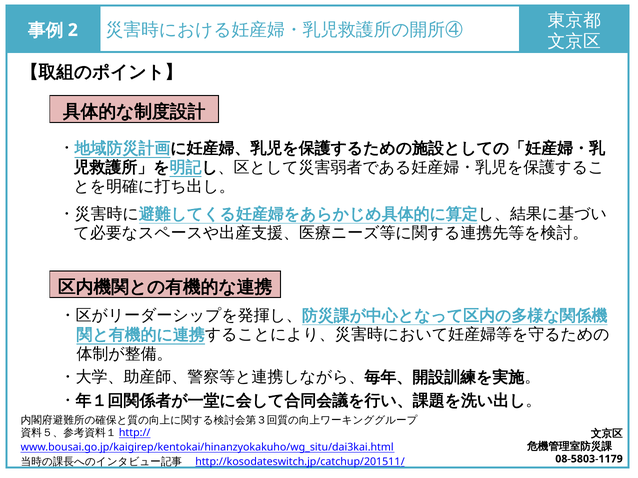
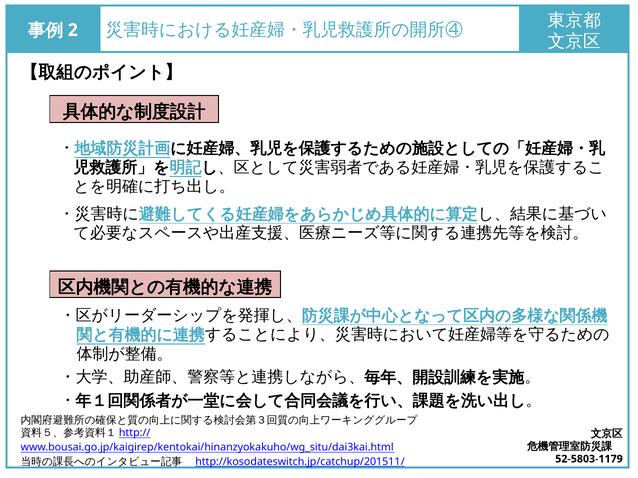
08-5803-1179: 08-5803-1179 -> 52-5803-1179 (589, 459)
